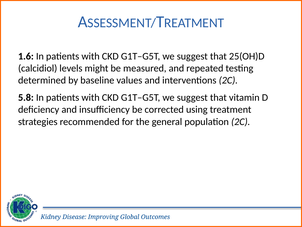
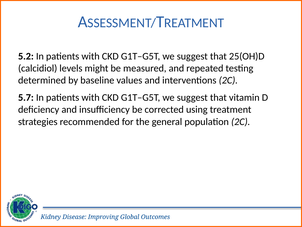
1.6: 1.6 -> 5.2 (26, 56)
5.8: 5.8 -> 5.7 (26, 97)
